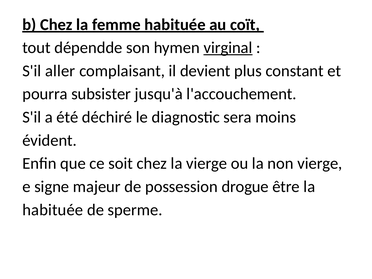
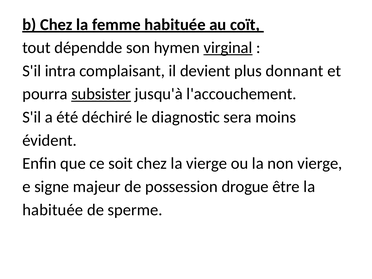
aller: aller -> intra (60, 71)
constant: constant -> donnant (294, 71)
subsister underline: none -> present (101, 94)
